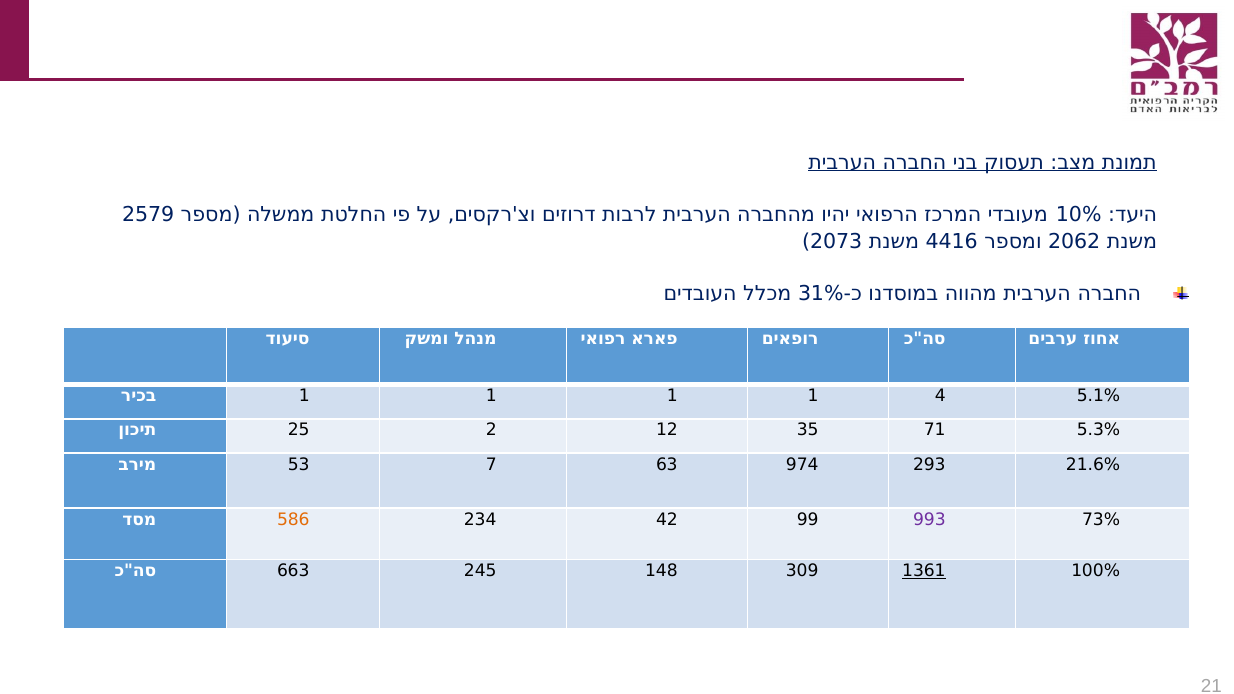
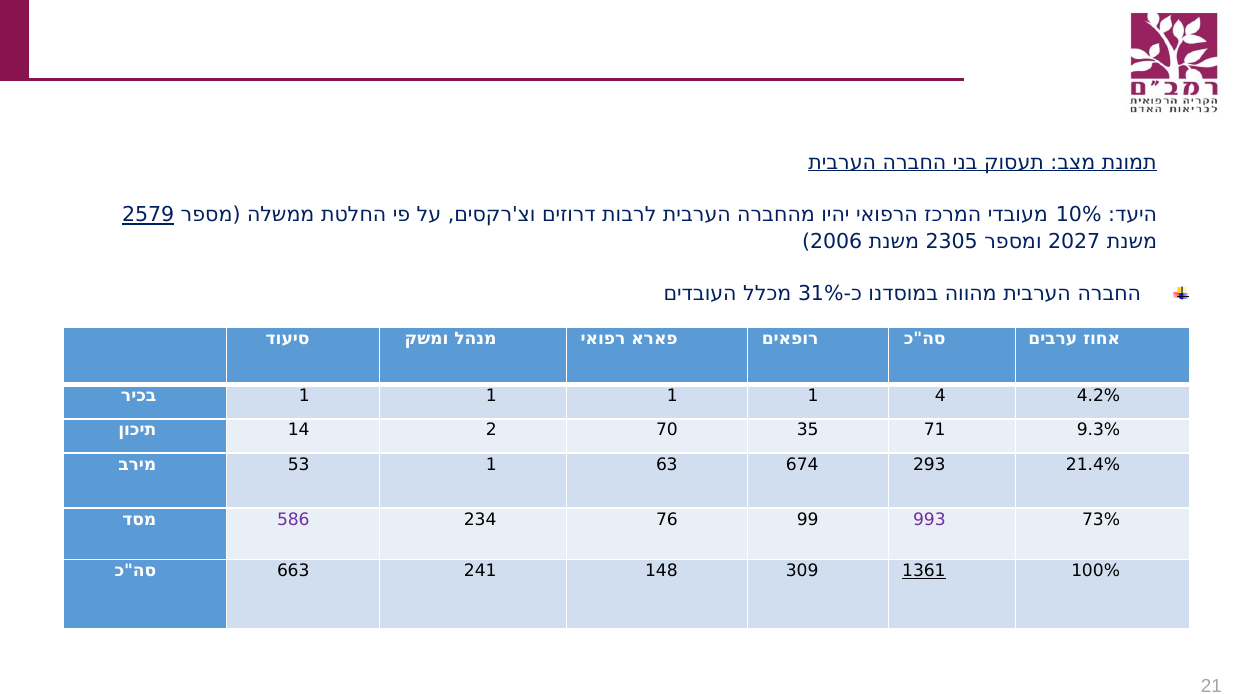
2579 underline: none -> present (148, 215)
2073: 2073 -> 2006 (836, 241)
4416: 4416 -> 2305 (952, 241)
2062: 2062 -> 2027 (1074, 241)
5.1%: 5.1% -> 4.2% (1098, 396)
25: 25 -> 14 (299, 430)
12: 12 -> 70 (667, 430)
5.3%: 5.3% -> 9.3% (1098, 430)
53 7: 7 -> 1 (491, 465)
974: 974 -> 674 (802, 465)
21.6%: 21.6% -> 21.4% (1093, 465)
586 colour: orange -> purple (293, 520)
42: 42 -> 76 (667, 520)
245: 245 -> 241 (480, 571)
